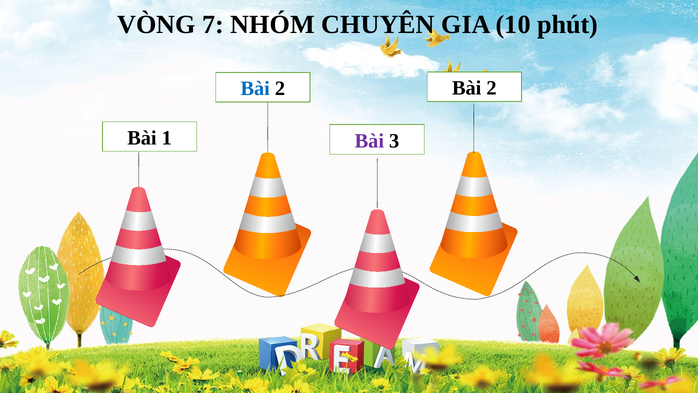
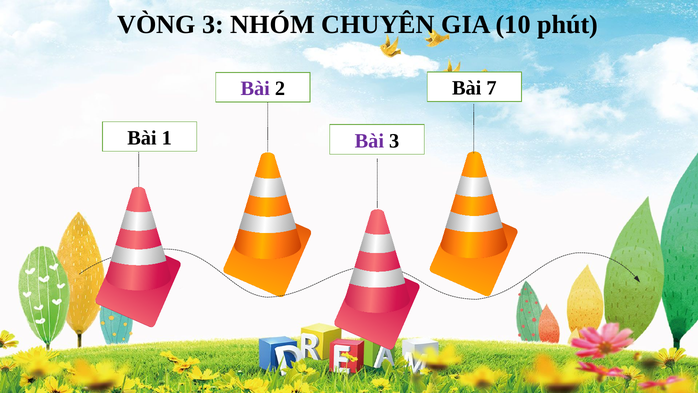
VÒNG 7: 7 -> 3 (213, 25)
2: 2 -> 7 (492, 88)
Bài colour: blue -> purple (255, 89)
